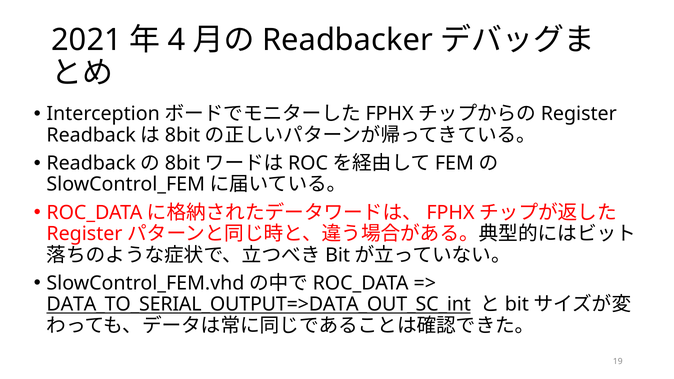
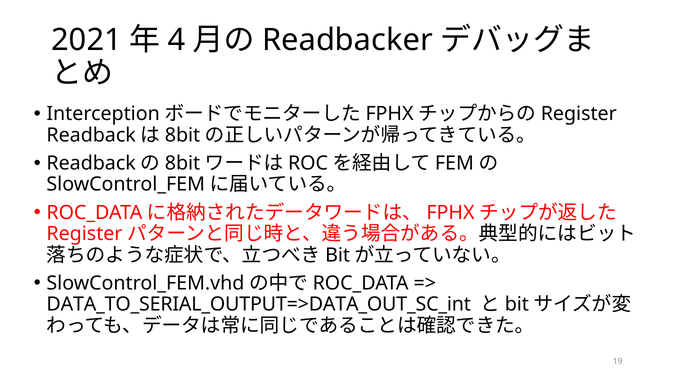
DATA_TO_SERIAL_OUTPUT=>DATA_OUT_SC_int underline: present -> none (259, 305)
